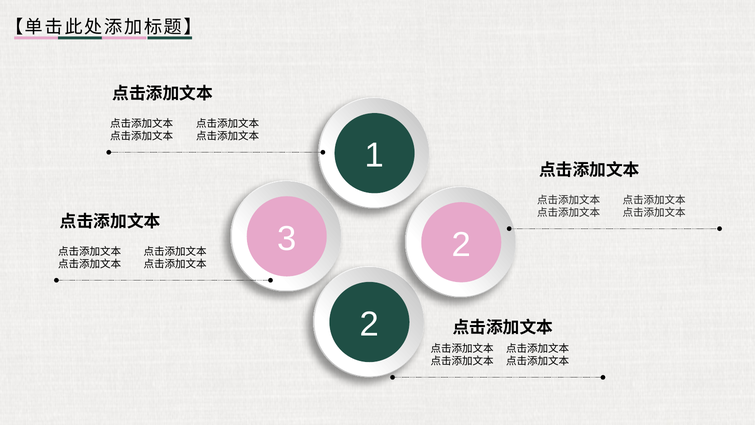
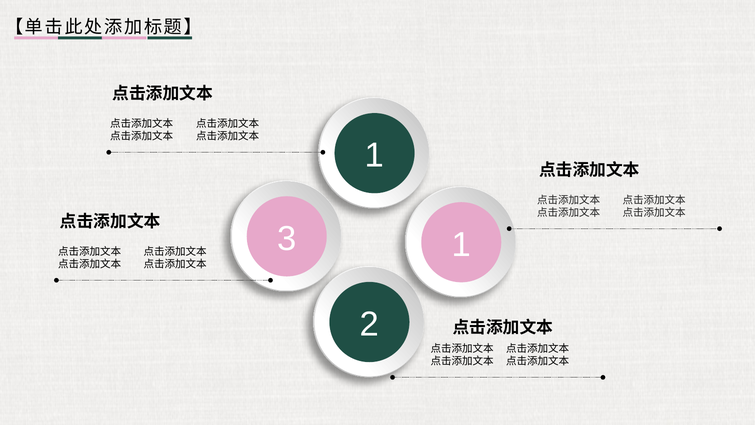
3 2: 2 -> 1 (461, 244)
